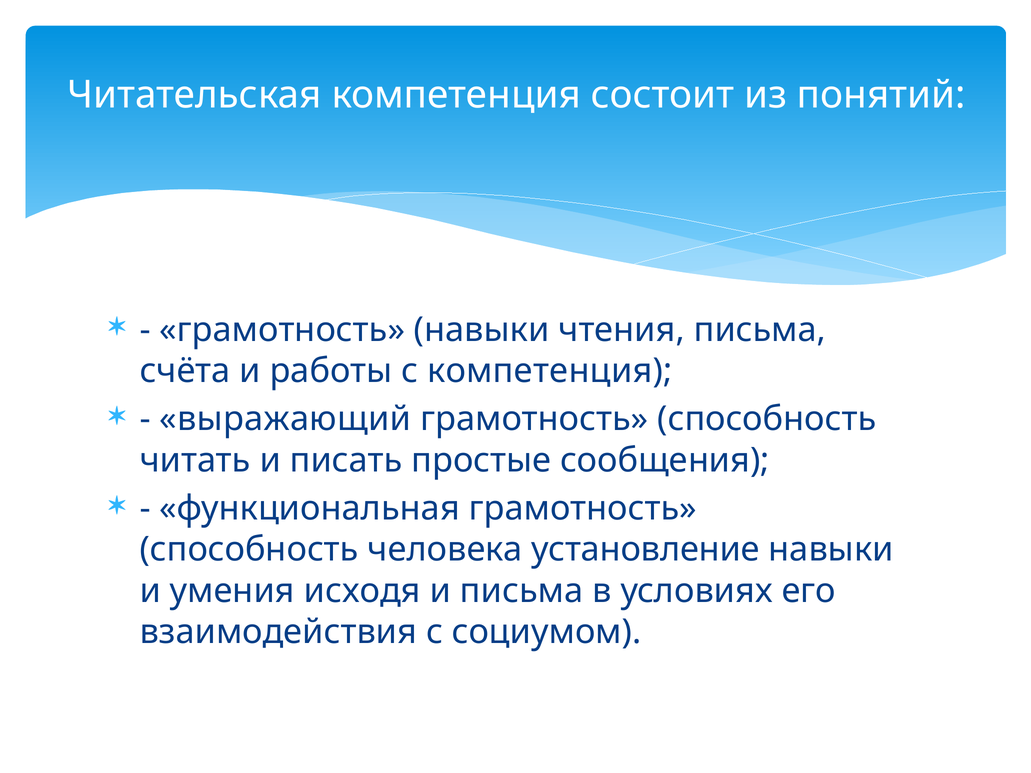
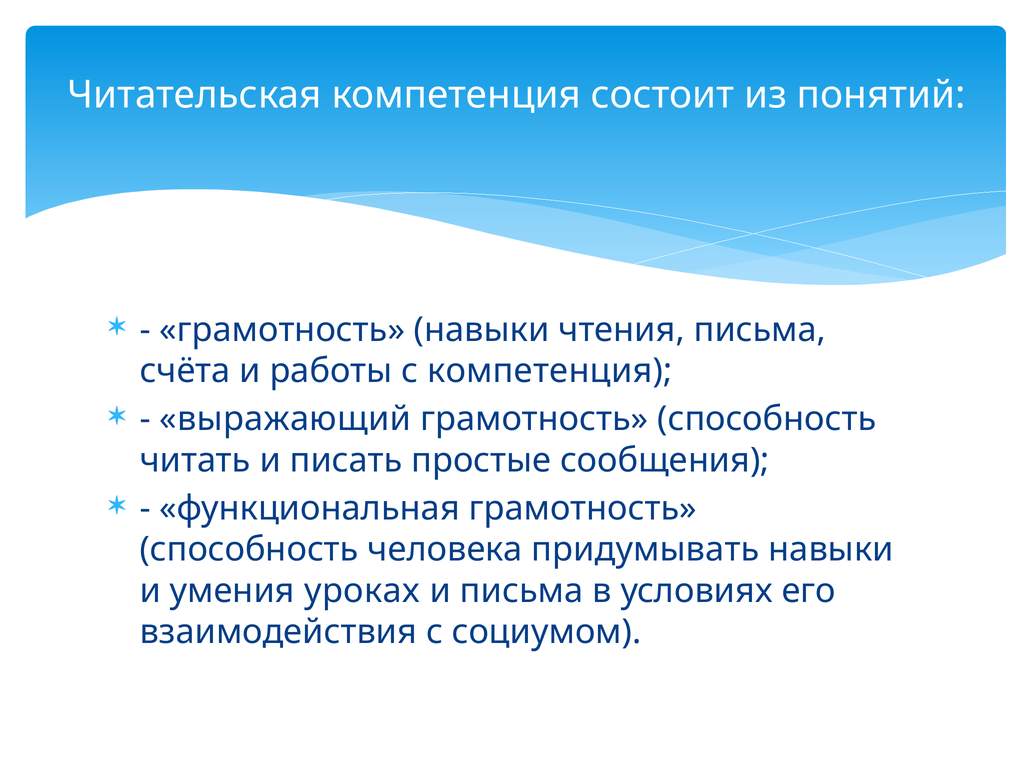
установление: установление -> придумывать (645, 550)
исходя: исходя -> уроках (362, 591)
